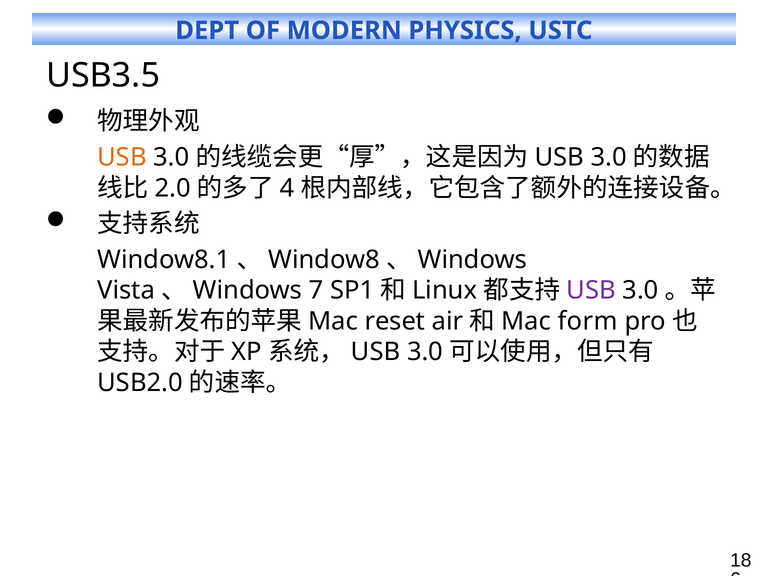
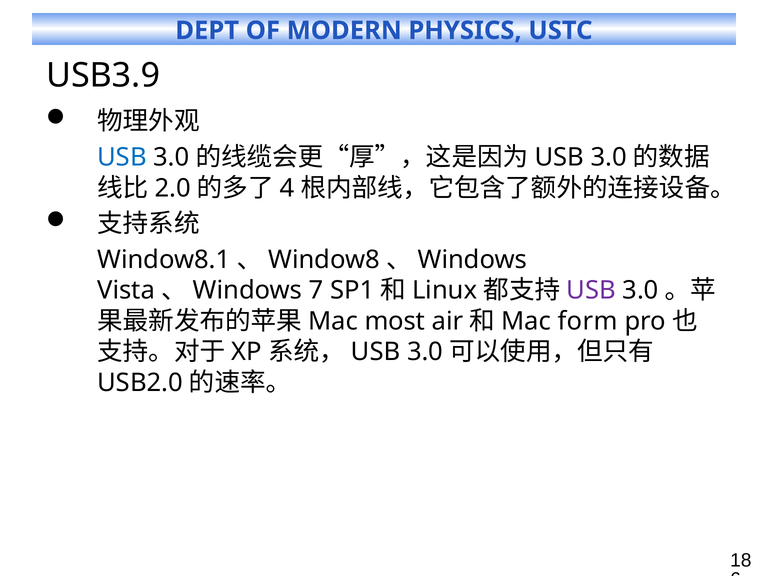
USB3.5: USB3.5 -> USB3.9 (103, 76)
USB colour: orange -> blue (122, 157)
reset: reset -> most (395, 321)
